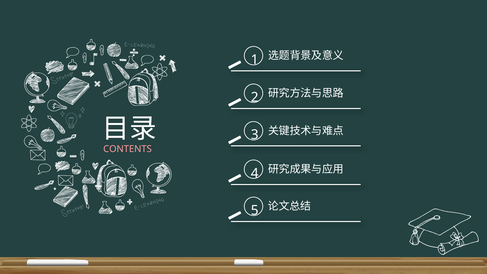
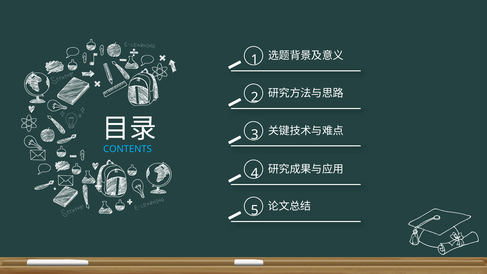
CONTENTS colour: pink -> light blue (128, 149)
